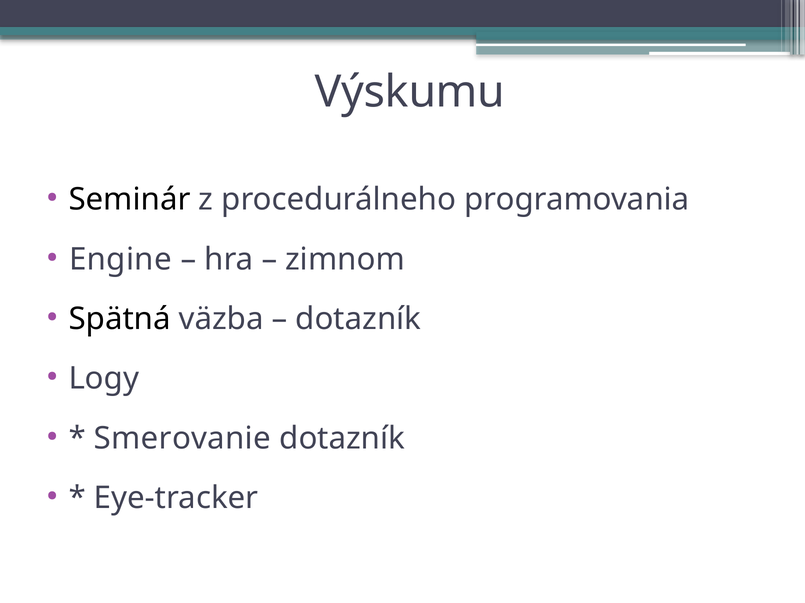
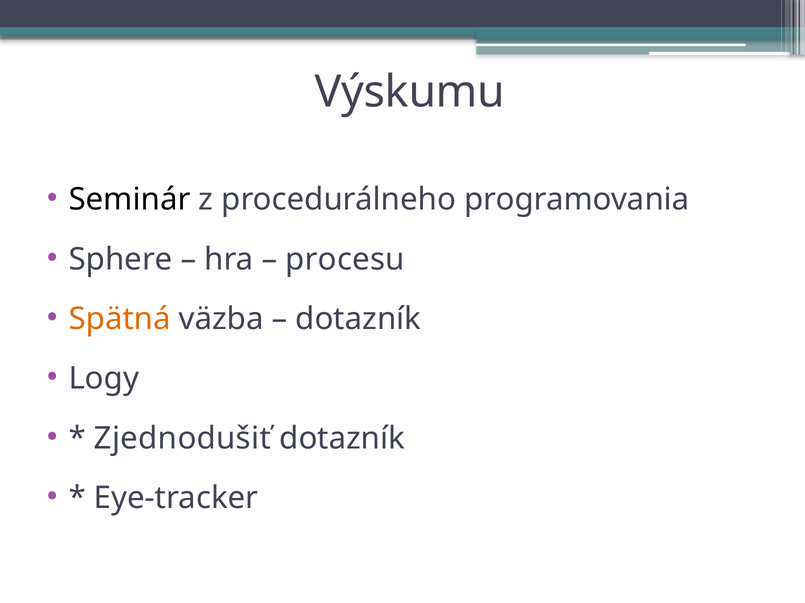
Engine: Engine -> Sphere (121, 260)
zimnom: zimnom -> procesu (345, 260)
Spätná colour: black -> orange (120, 319)
Smerovanie: Smerovanie -> Zjednodušiť (182, 439)
